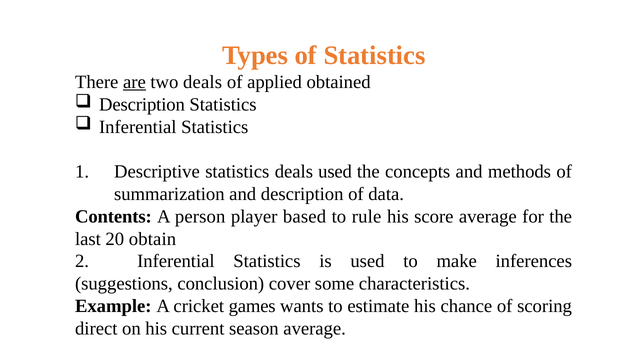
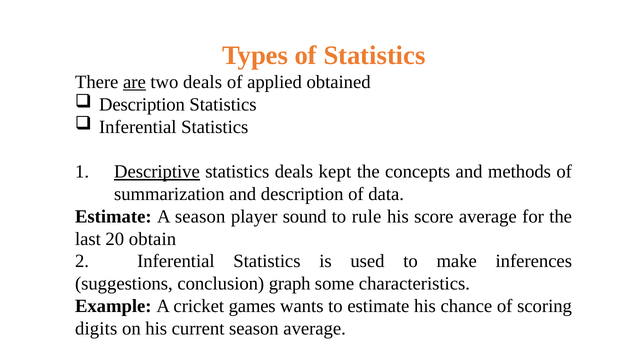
Descriptive underline: none -> present (157, 172)
deals used: used -> kept (335, 172)
Contents: Contents -> Estimate (113, 216)
A person: person -> season (200, 216)
based: based -> sound (305, 216)
cover: cover -> graph (290, 284)
direct: direct -> digits (96, 329)
